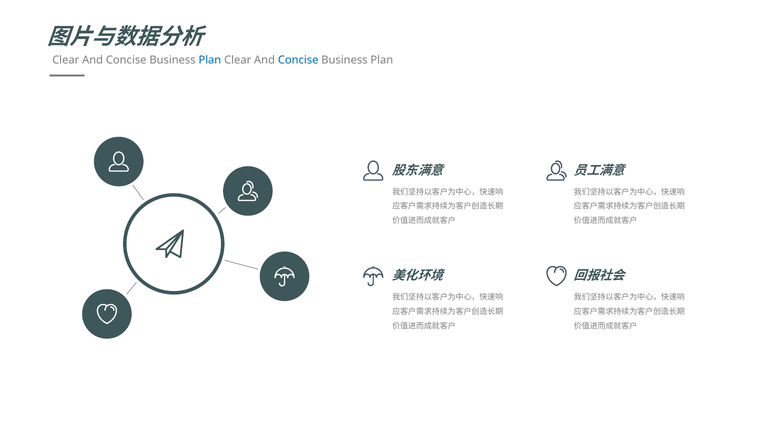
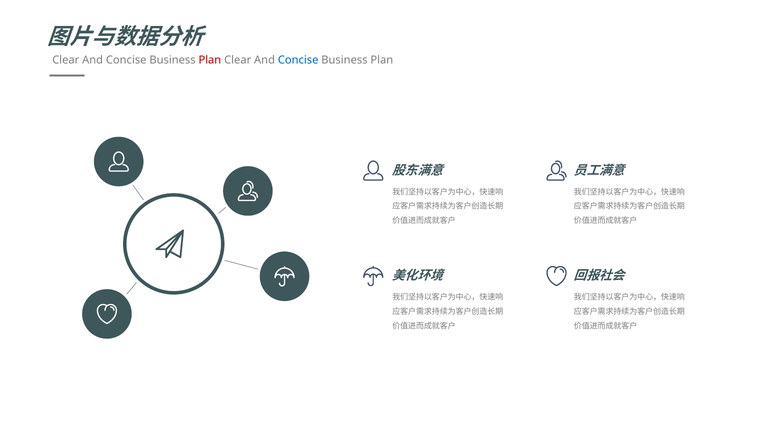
Plan colour: blue -> red (210, 60)
